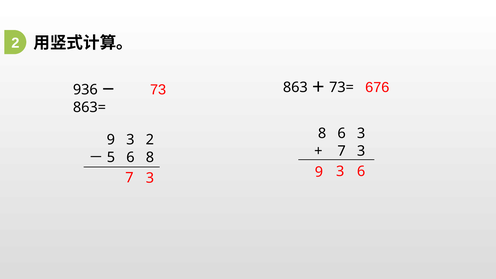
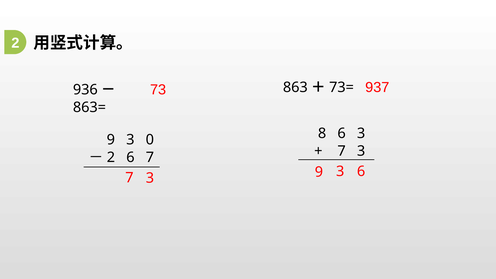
676: 676 -> 937 (377, 87)
3 2: 2 -> 0 (150, 140)
5: 5 -> 2 (111, 157)
6 8: 8 -> 7 (150, 157)
